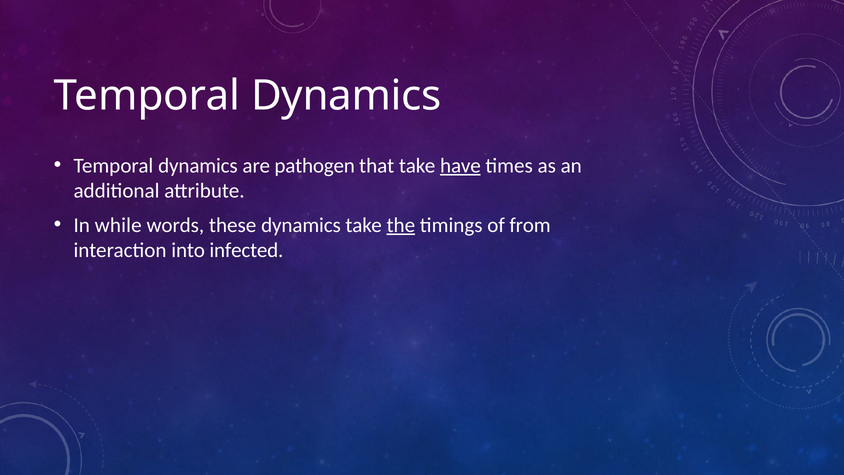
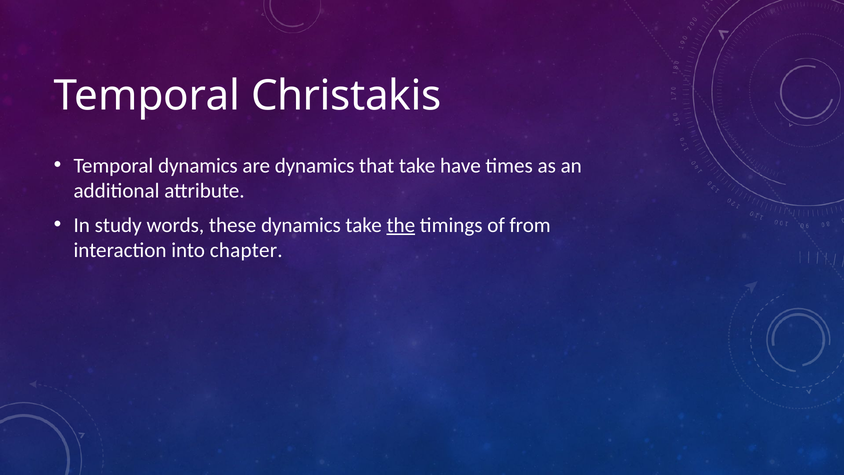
Dynamics: Dynamics -> Christakis (346, 96)
are pathogen: pathogen -> dynamics (315, 166)
have underline: present -> none (460, 166)
while: while -> study (118, 225)
infected: infected -> chapter (246, 250)
